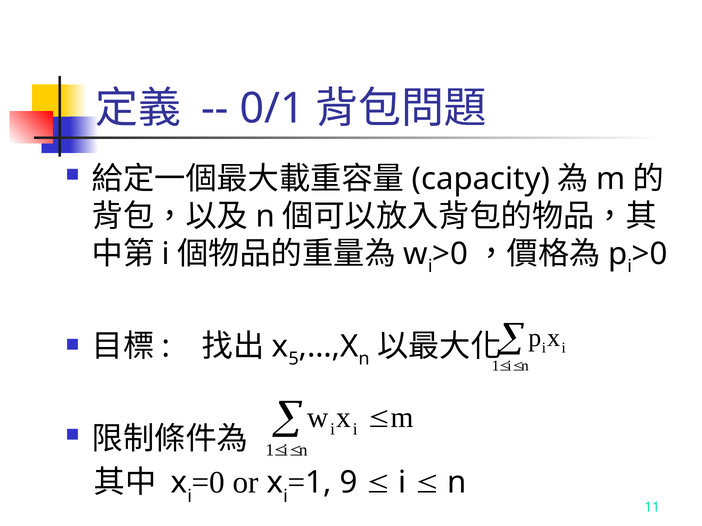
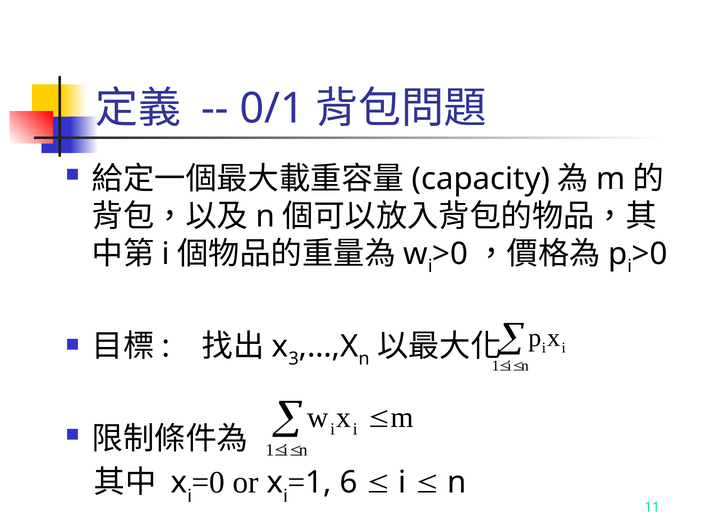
5: 5 -> 3 (294, 359)
9: 9 -> 6 (348, 483)
